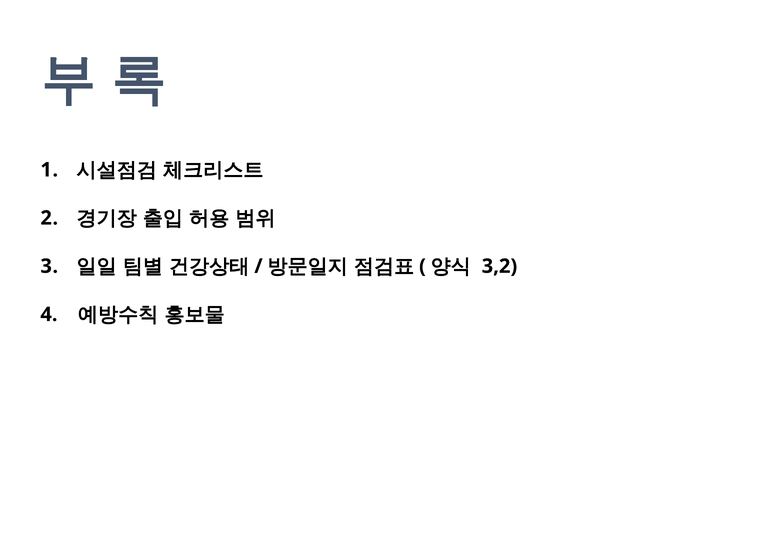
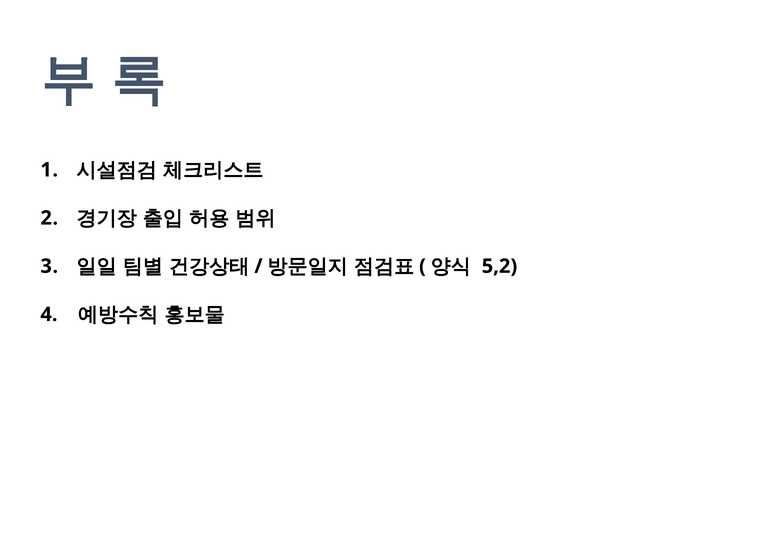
3,2: 3,2 -> 5,2 (499, 266)
